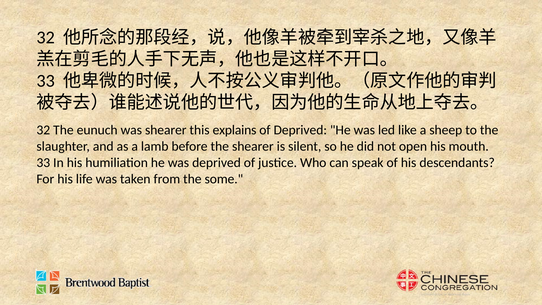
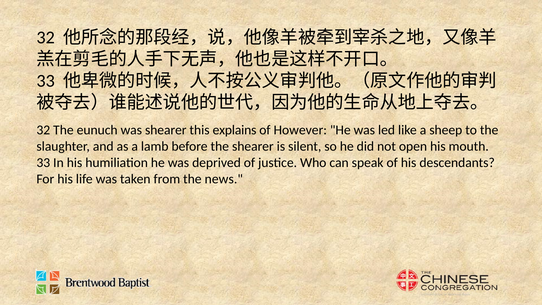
of Deprived: Deprived -> However (300, 130)
some: some -> news (224, 179)
